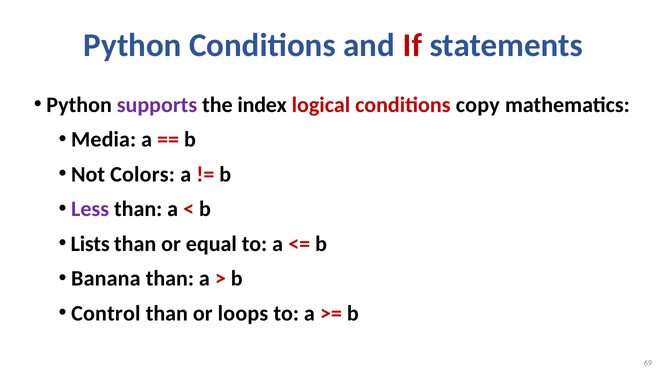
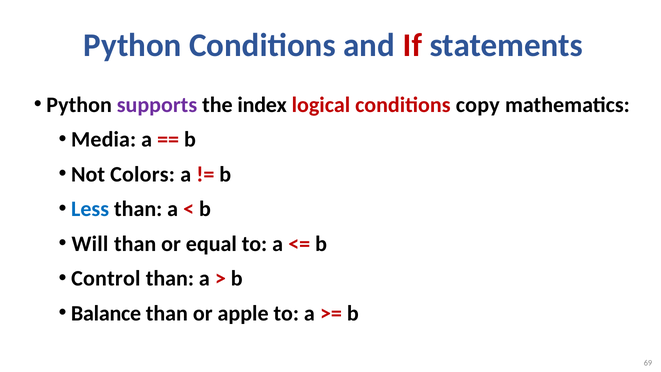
Less colour: purple -> blue (90, 209)
Lists: Lists -> Will (90, 244)
Banana: Banana -> Control (106, 278)
Control: Control -> Balance (106, 313)
loops: loops -> apple (243, 313)
